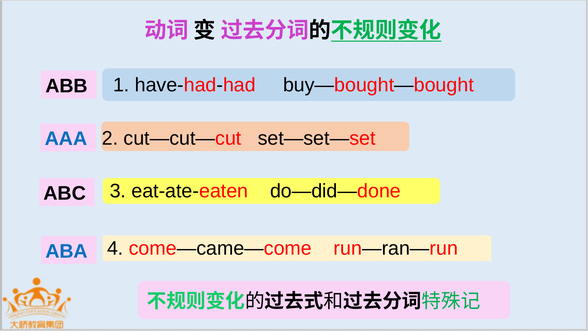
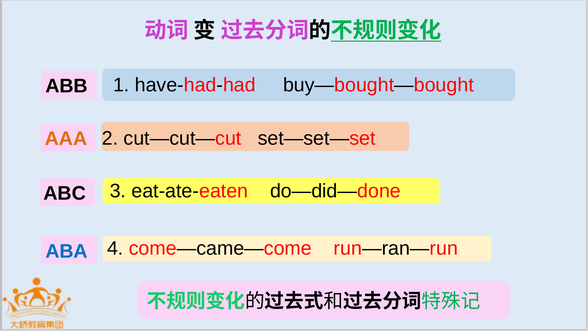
AAA colour: blue -> orange (66, 139)
